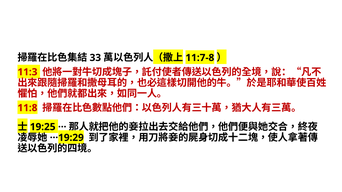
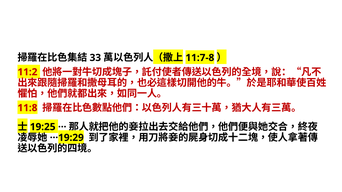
11:3: 11:3 -> 11:2 (27, 72)
